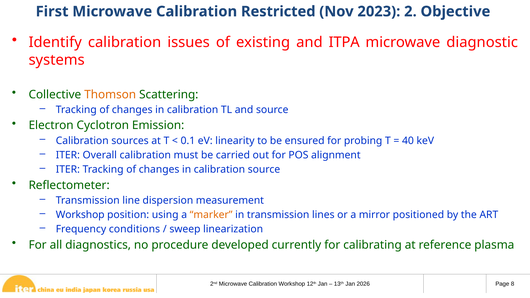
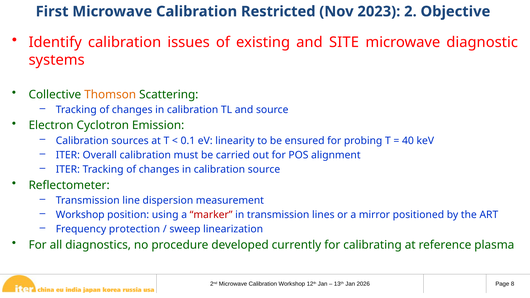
ITPA: ITPA -> SITE (344, 42)
marker colour: orange -> red (211, 215)
conditions: conditions -> protection (134, 229)
